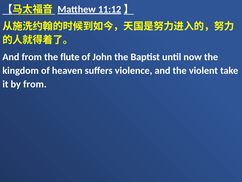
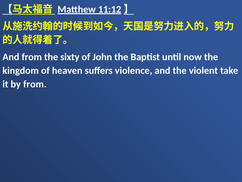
flute: flute -> sixty (70, 57)
